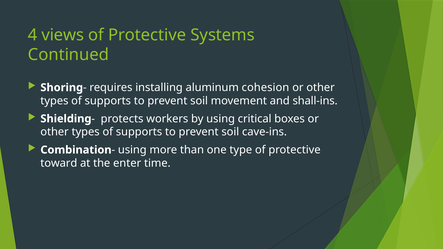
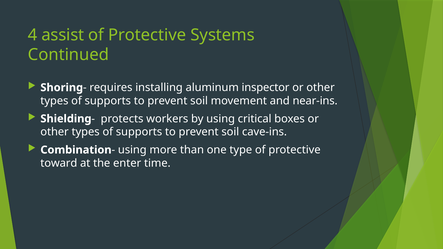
views: views -> assist (63, 35)
cohesion: cohesion -> inspector (266, 88)
shall-ins: shall-ins -> near-ins (315, 101)
